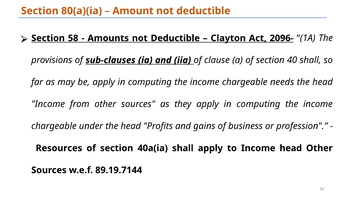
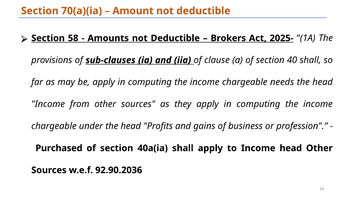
80(a)(ia: 80(a)(ia -> 70(a)(ia (82, 11)
Clayton: Clayton -> Brokers (228, 38)
2096-: 2096- -> 2025- (282, 38)
Resources: Resources -> Purchased (59, 148)
89.19.7144: 89.19.7144 -> 92.90.2036 (119, 170)
